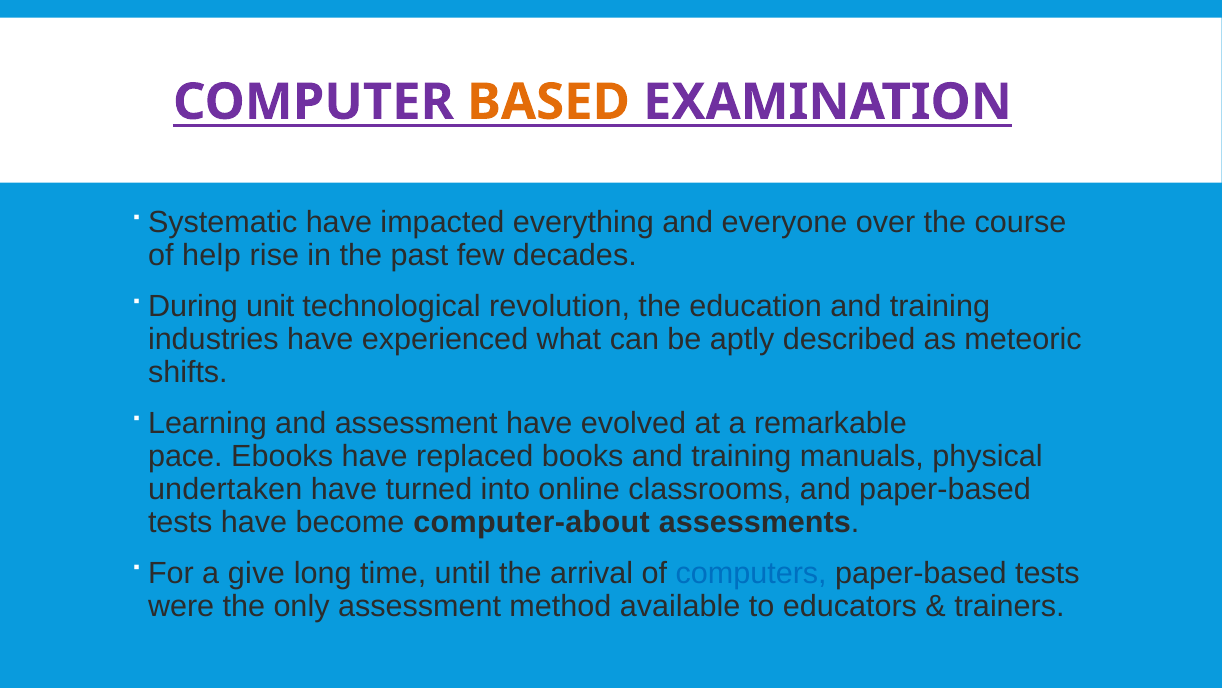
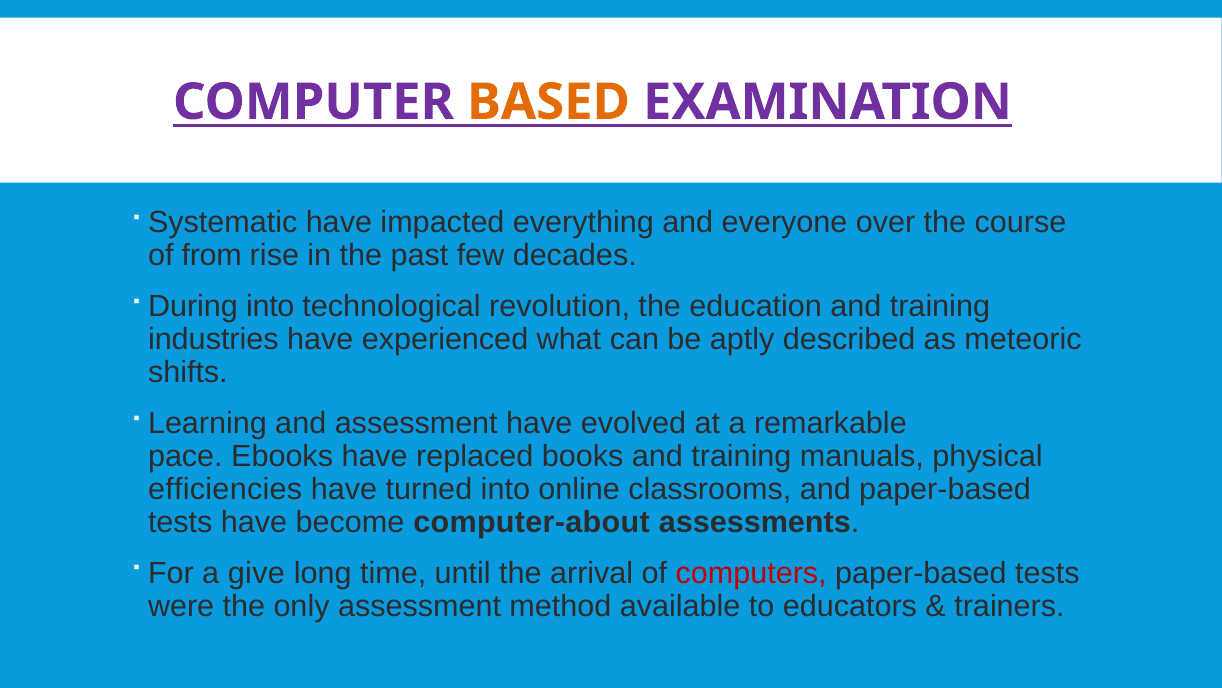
help: help -> from (212, 256)
During unit: unit -> into (270, 306)
undertaken: undertaken -> efficiencies (225, 489)
computers colour: blue -> red (751, 573)
